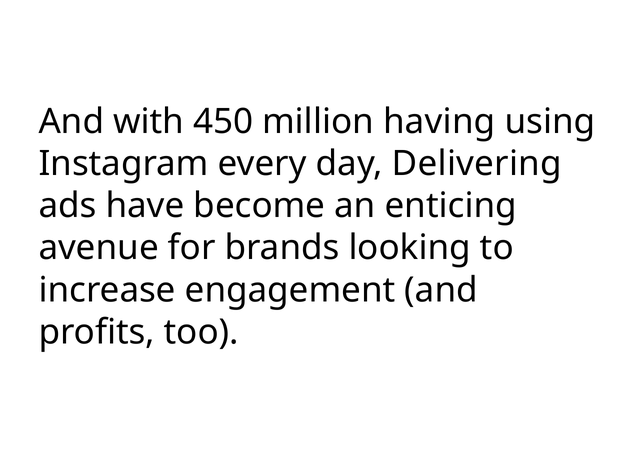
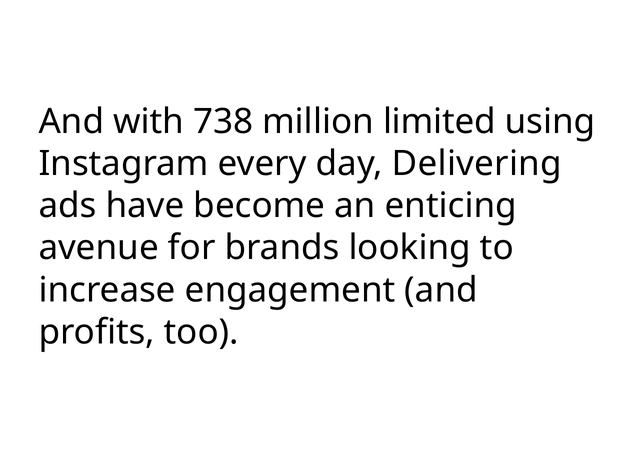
450: 450 -> 738 (223, 122)
having: having -> limited (439, 122)
